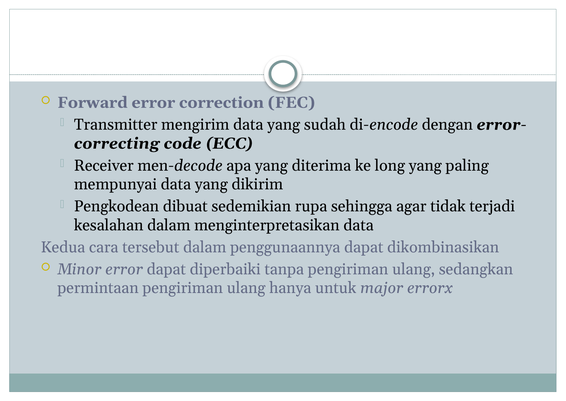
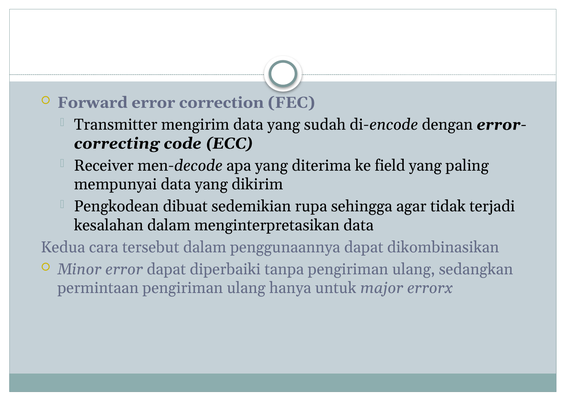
long: long -> field (390, 165)
